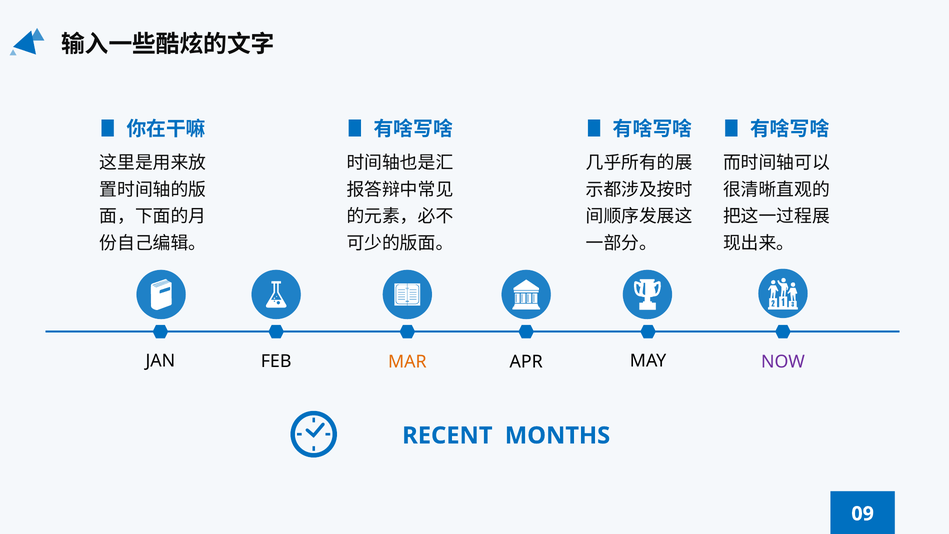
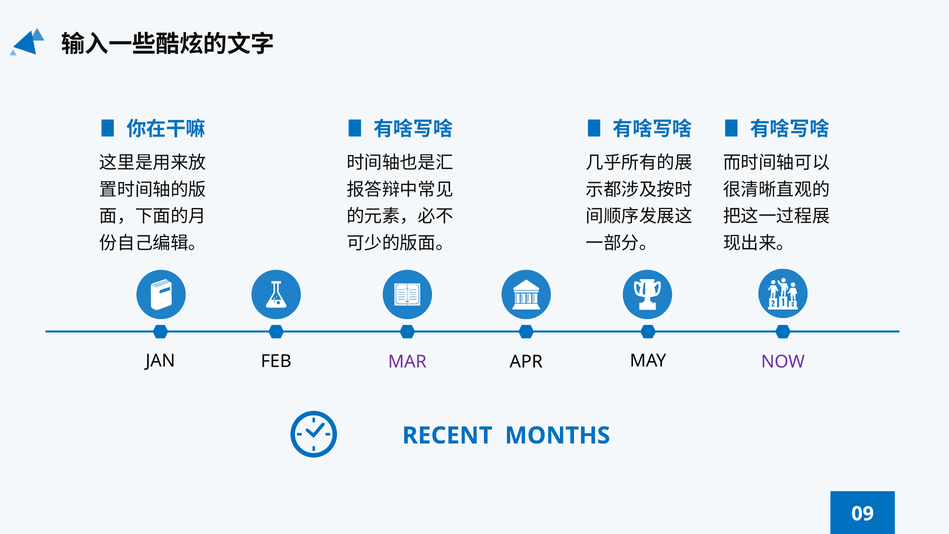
MAR colour: orange -> purple (407, 362)
